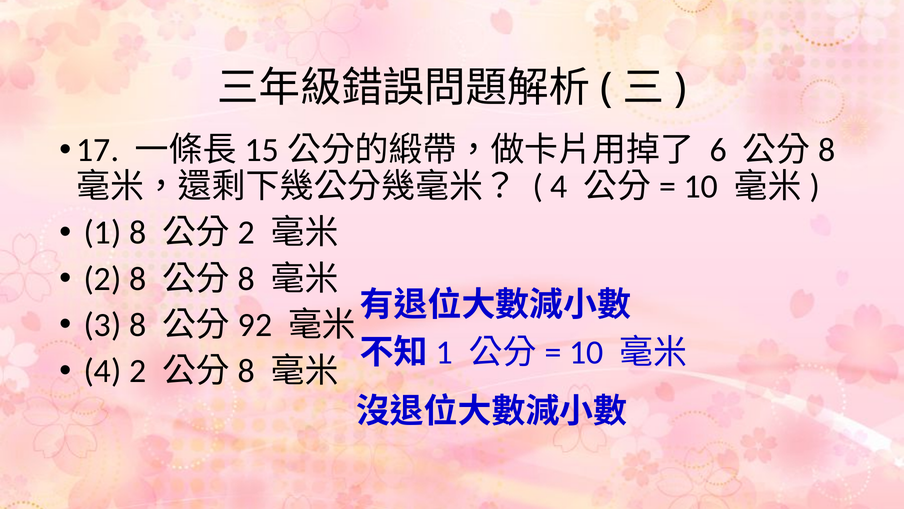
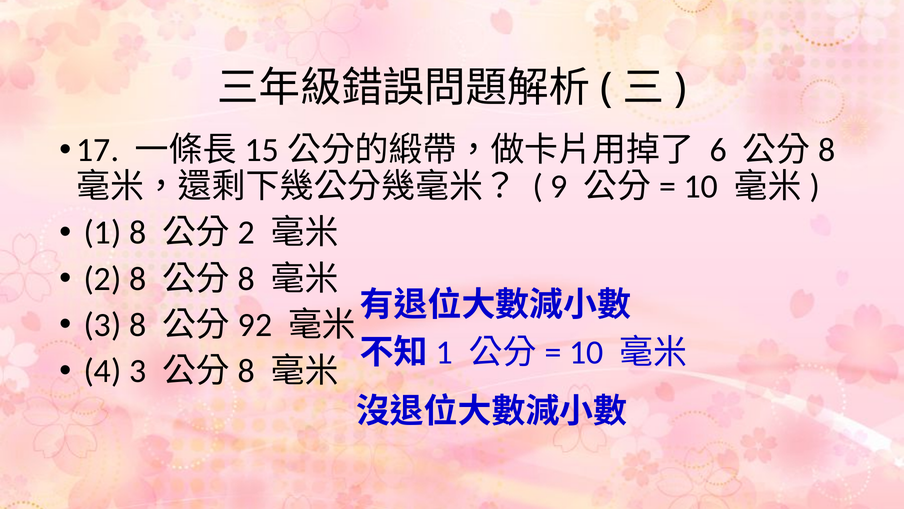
4: 4 -> 9 (559, 187)
4 2: 2 -> 3 (138, 371)
